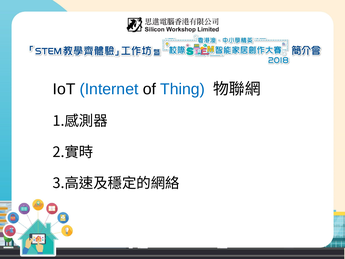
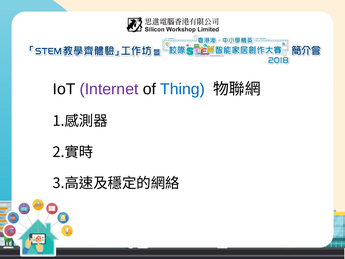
Internet colour: blue -> purple (109, 89)
